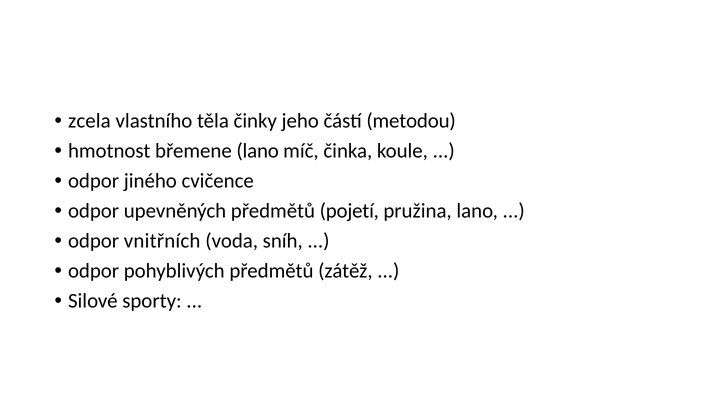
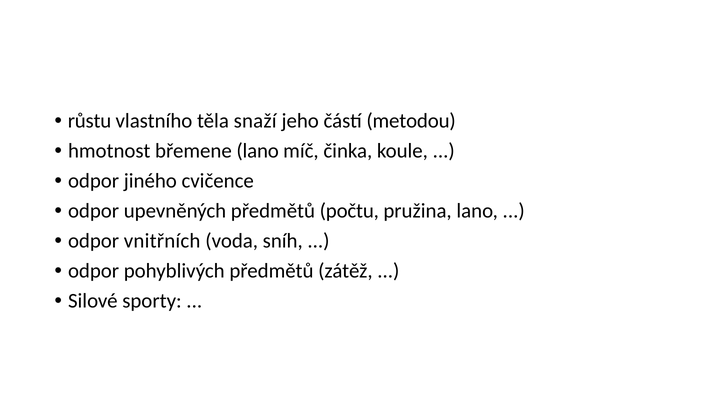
zcela: zcela -> růstu (90, 121)
činky: činky -> snaží (255, 121)
pojetí: pojetí -> počtu (349, 211)
